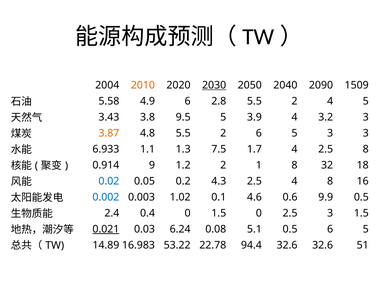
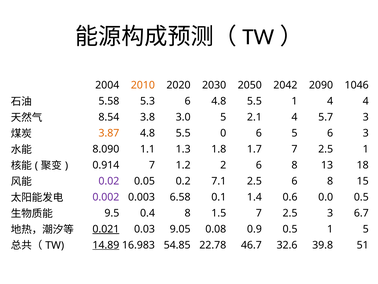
2030 underline: present -> none (214, 85)
2040: 2040 -> 2042 (285, 85)
1509: 1509 -> 1046 (357, 85)
4.9: 4.9 -> 5.3 (148, 101)
6 2.8: 2.8 -> 4.8 (219, 101)
2: 2 -> 1 (294, 101)
4 5: 5 -> 4 (366, 101)
3.43: 3.43 -> 8.54 (109, 117)
9.5: 9.5 -> 3.0 (183, 117)
3.9: 3.9 -> 2.1 (254, 117)
3.2: 3.2 -> 5.7 (326, 117)
4.8 5.5 2: 2 -> 0 (223, 133)
5 3: 3 -> 6 (330, 133)
6.933: 6.933 -> 8.090 (106, 149)
7.5: 7.5 -> 1.8 (219, 149)
1.7 4: 4 -> 7 (294, 149)
2.5 8: 8 -> 1 (366, 149)
0.914 9: 9 -> 7 (152, 165)
2 1: 1 -> 6 (259, 165)
32: 32 -> 13 (327, 165)
0.02 colour: blue -> purple (109, 181)
4.3: 4.3 -> 7.1 (219, 181)
2.5 4: 4 -> 6 (294, 181)
16: 16 -> 15 (363, 181)
0.002 colour: blue -> purple (106, 197)
1.02: 1.02 -> 6.58 (180, 197)
4.6: 4.6 -> 1.4 (254, 197)
9.9: 9.9 -> 0.0 (326, 197)
2.4: 2.4 -> 9.5 (112, 213)
0.4 0: 0 -> 8 (188, 213)
1.5 0: 0 -> 7 (259, 213)
3 1.5: 1.5 -> 6.7 (361, 213)
6.24: 6.24 -> 9.05 (180, 229)
5.1: 5.1 -> 0.9 (254, 229)
0.5 6: 6 -> 1 (330, 229)
14.89 underline: none -> present (106, 245)
53.22: 53.22 -> 54.85 (177, 245)
94.4: 94.4 -> 46.7 (251, 245)
32.6 32.6: 32.6 -> 39.8 (323, 245)
